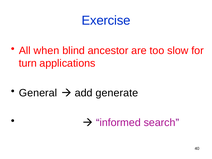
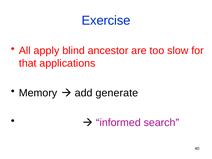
when: when -> apply (46, 51)
turn: turn -> that (28, 63)
General: General -> Memory (38, 93)
